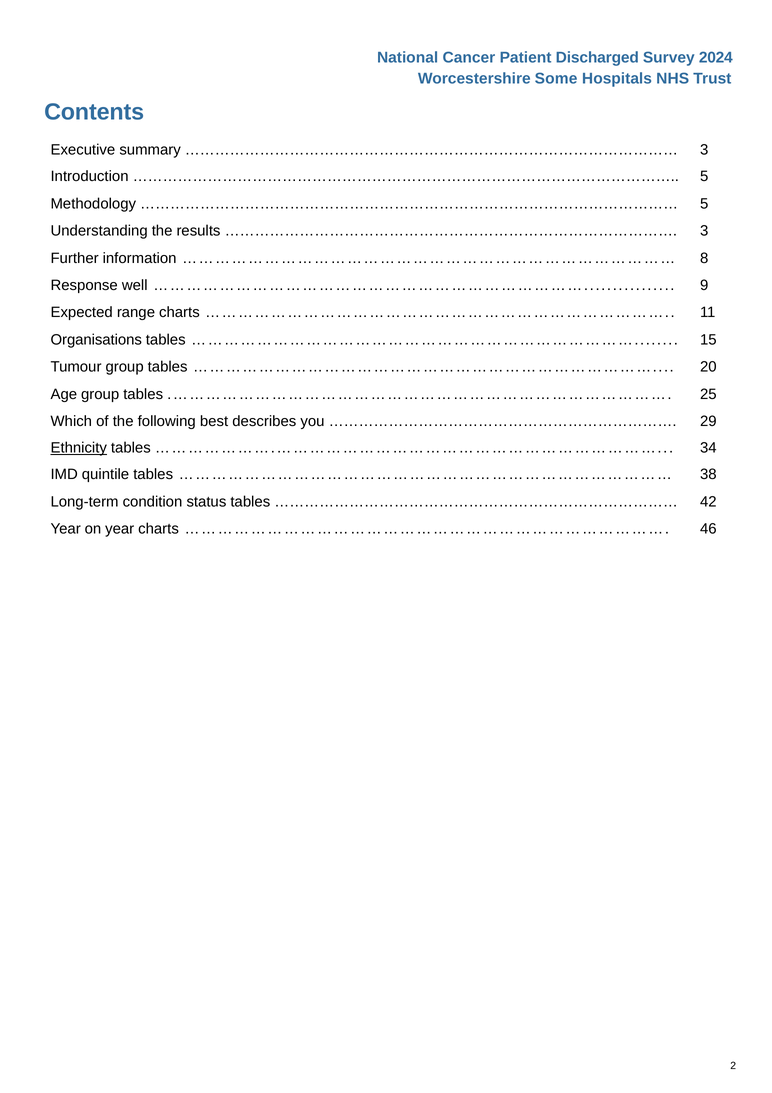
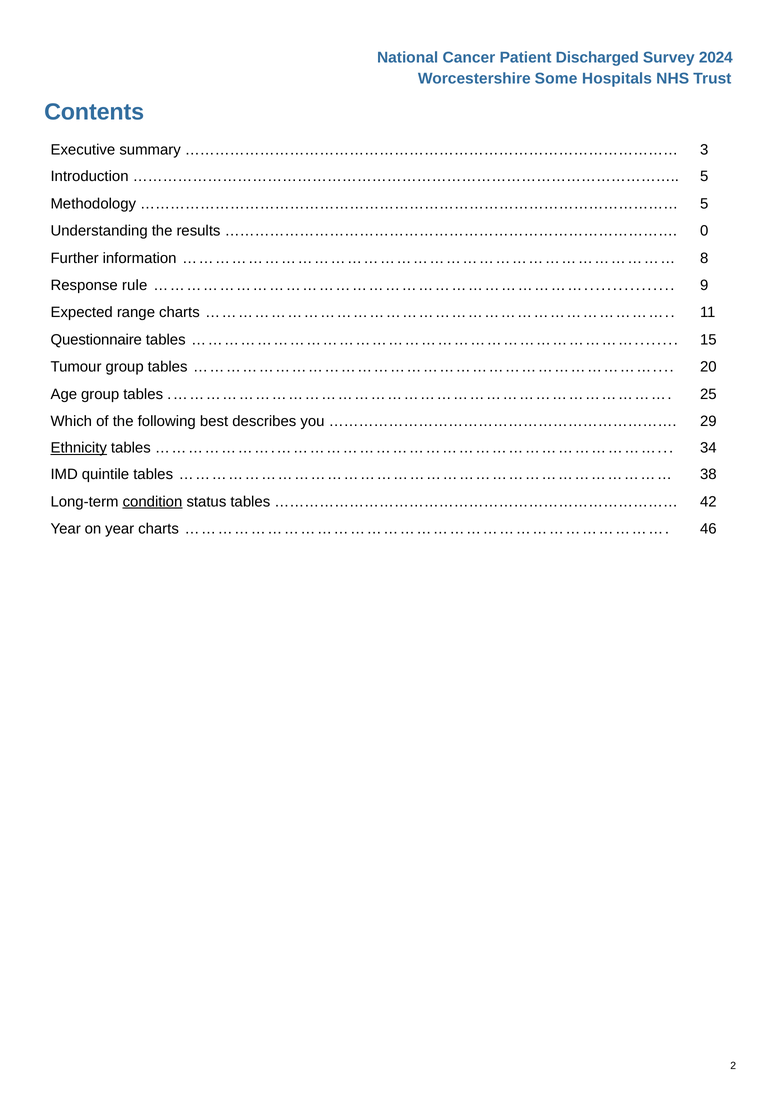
3: 3 -> 0 (704, 231)
well: well -> rule (135, 285)
Organisations: Organisations -> Questionnaire (96, 340)
condition underline: none -> present (152, 501)
